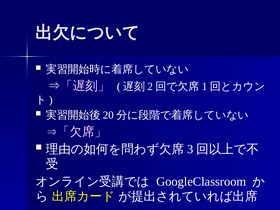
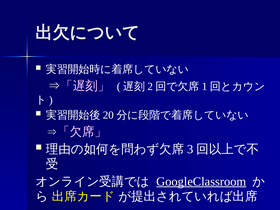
GoogleClassroom underline: none -> present (201, 182)
